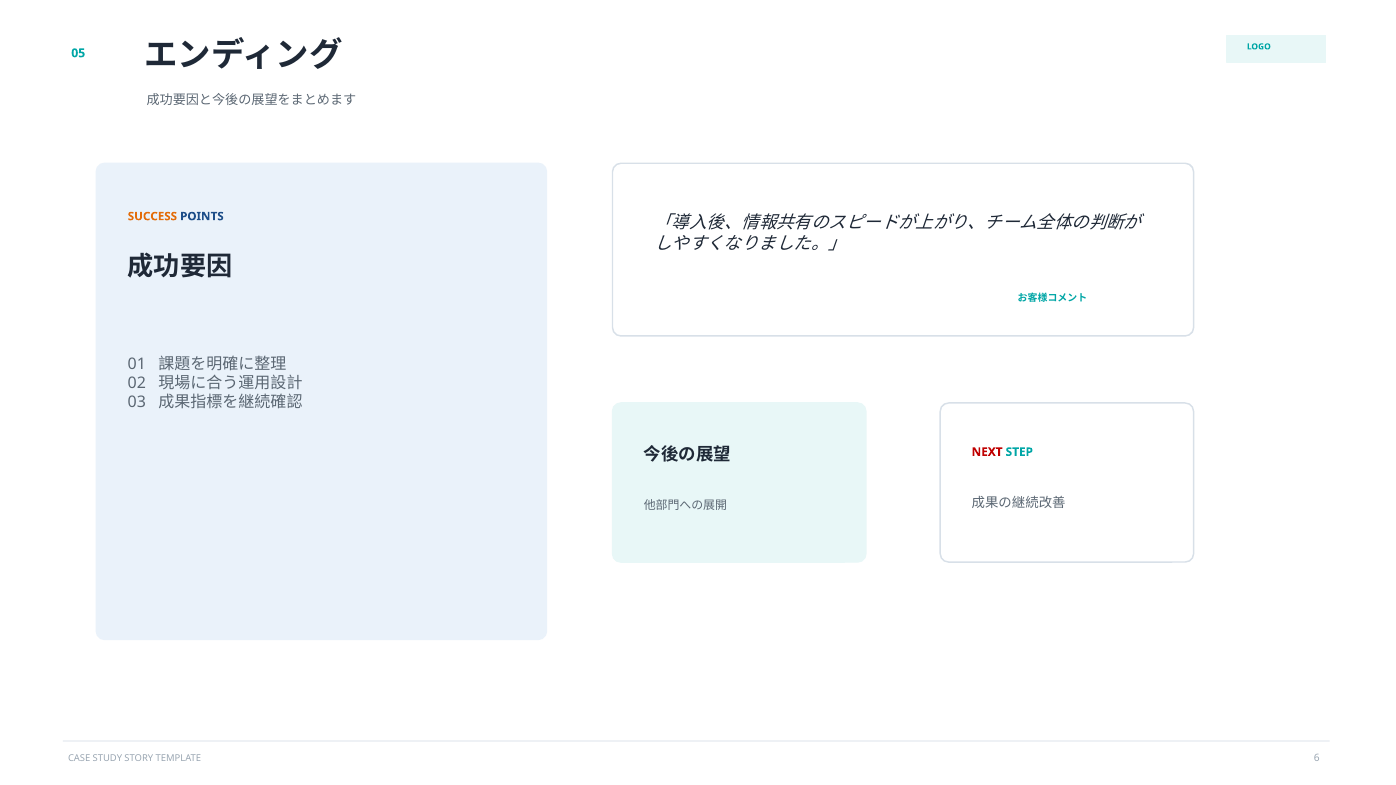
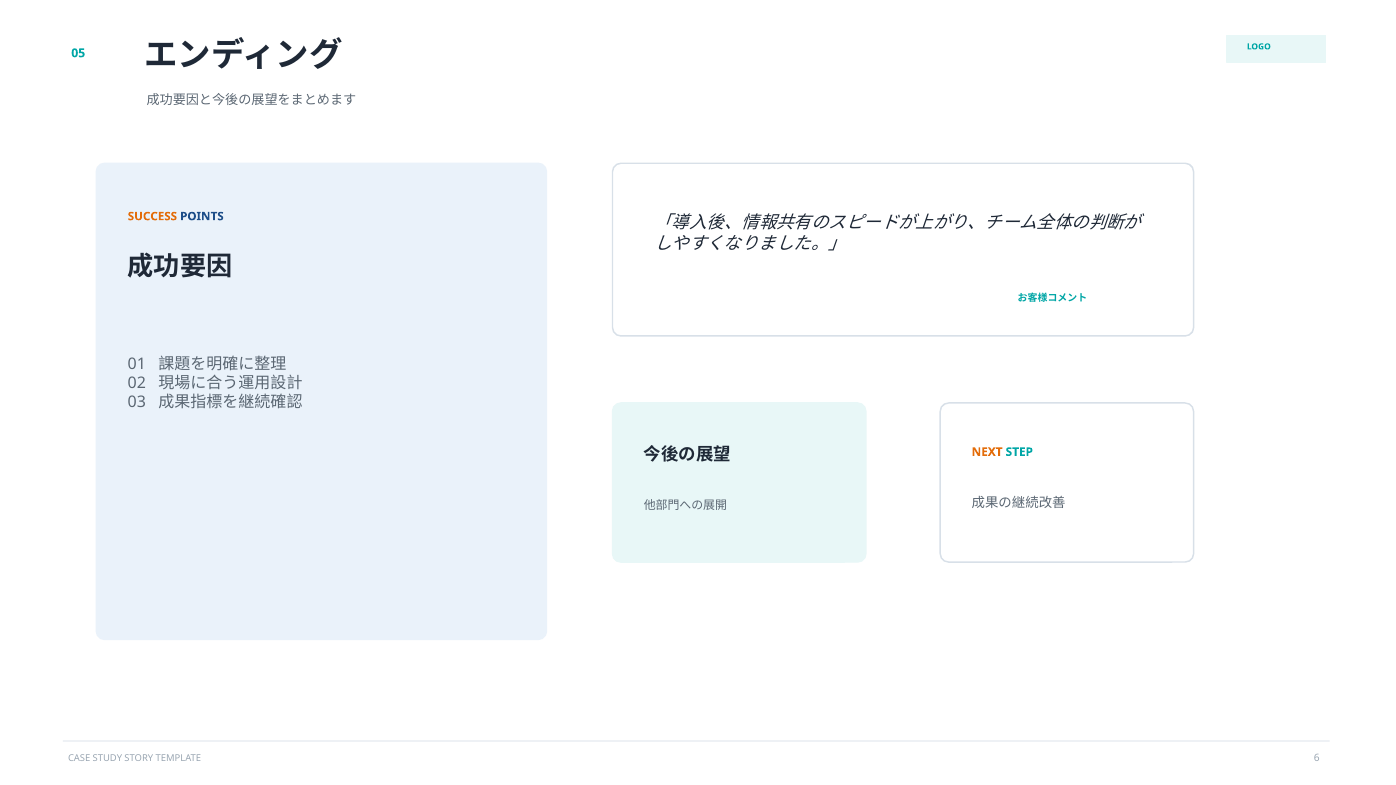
NEXT colour: red -> orange (987, 452)
